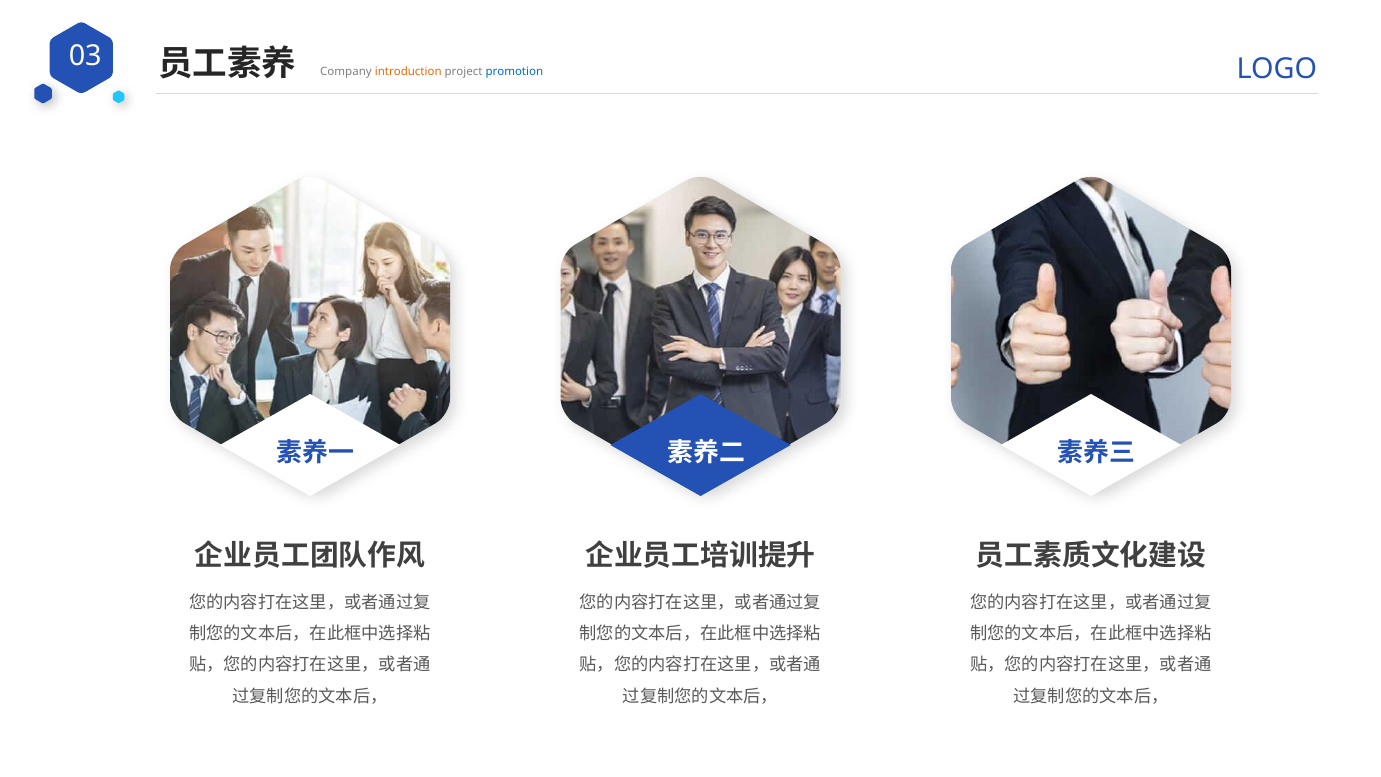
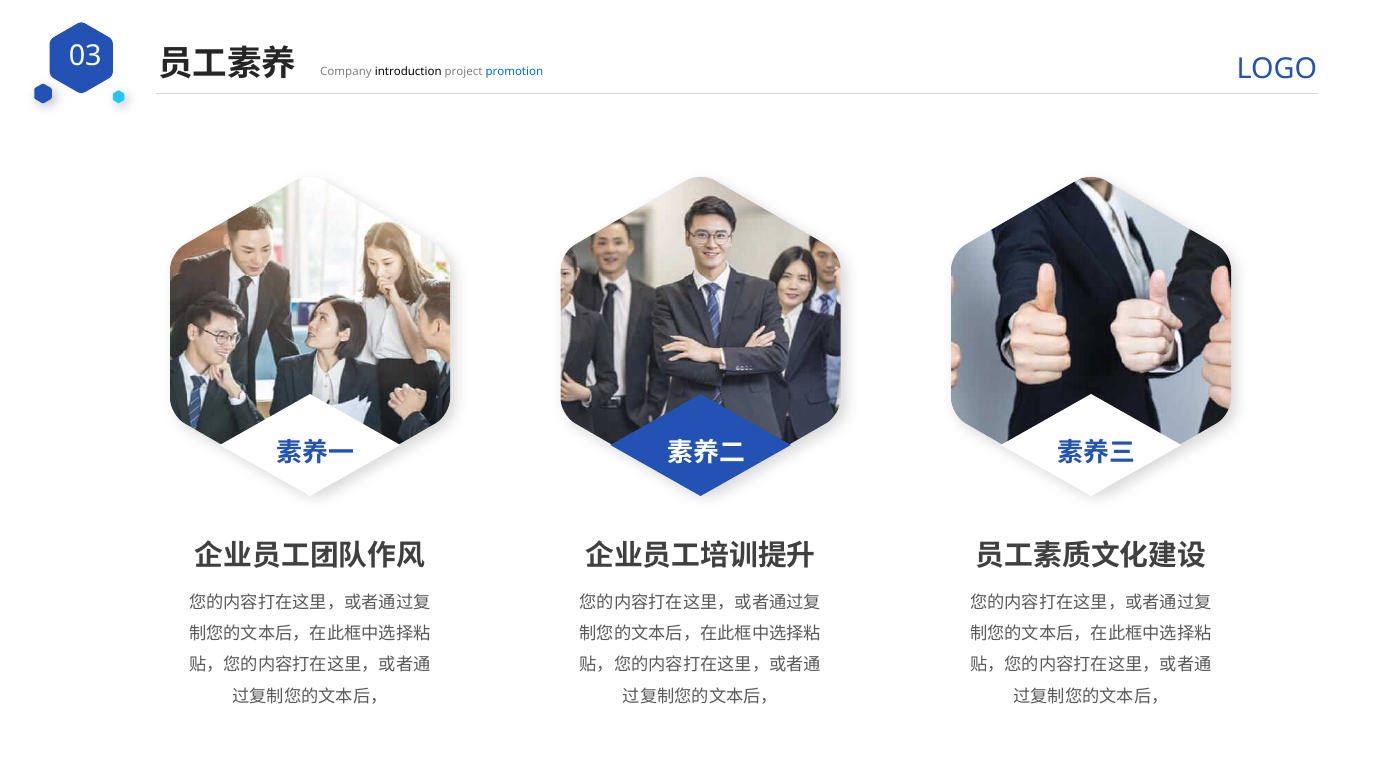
introduction colour: orange -> black (408, 72)
